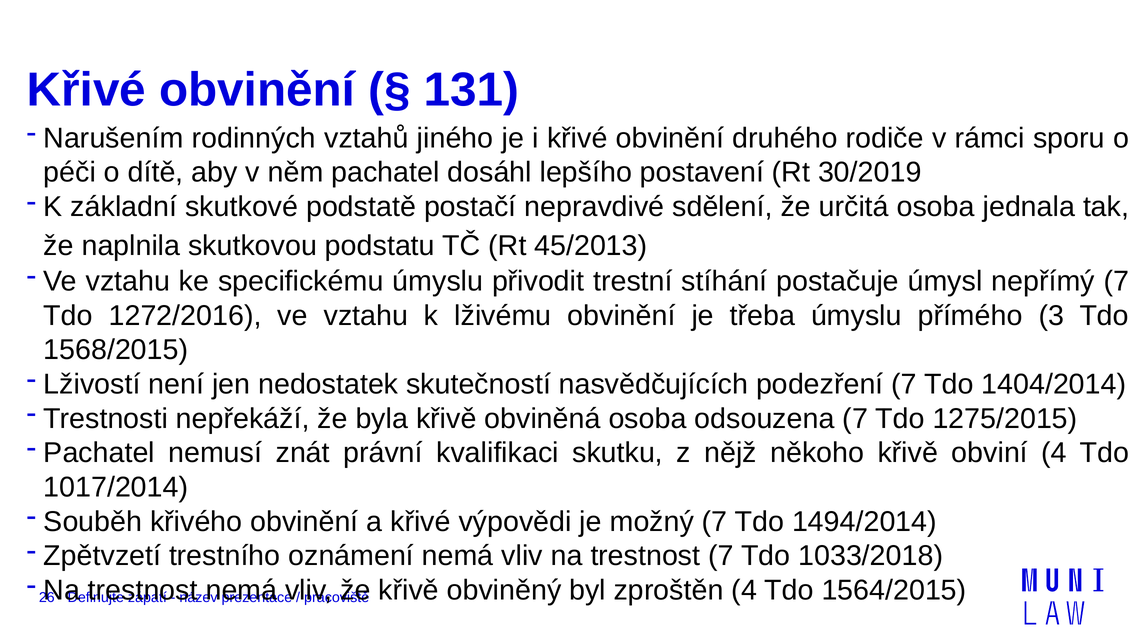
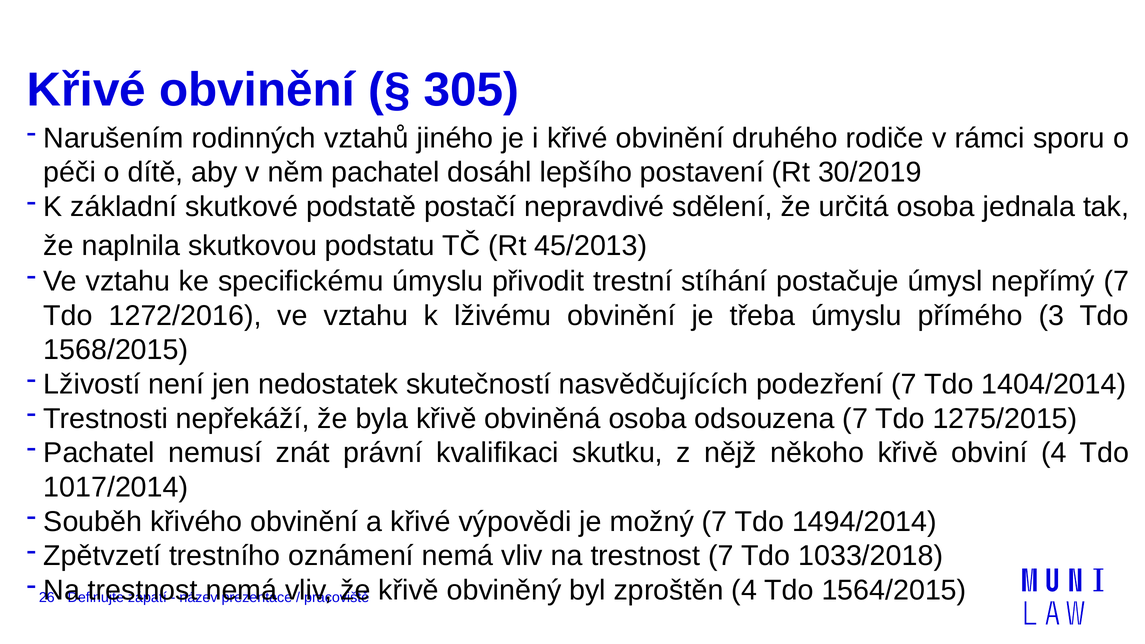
131: 131 -> 305 (471, 90)
